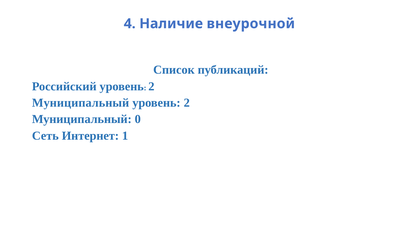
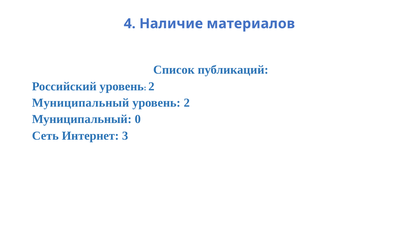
внеурочной: внеурочной -> материалов (251, 24)
1: 1 -> 3 (125, 136)
